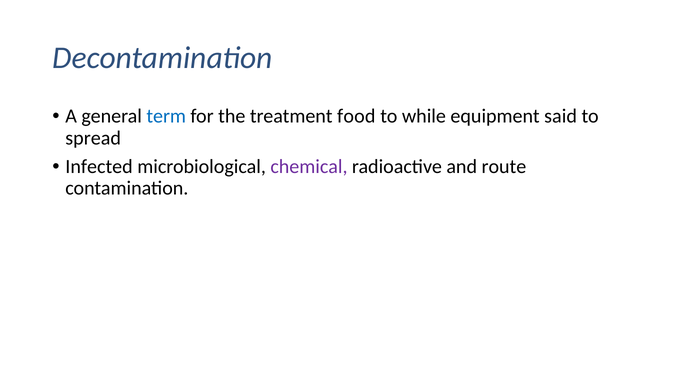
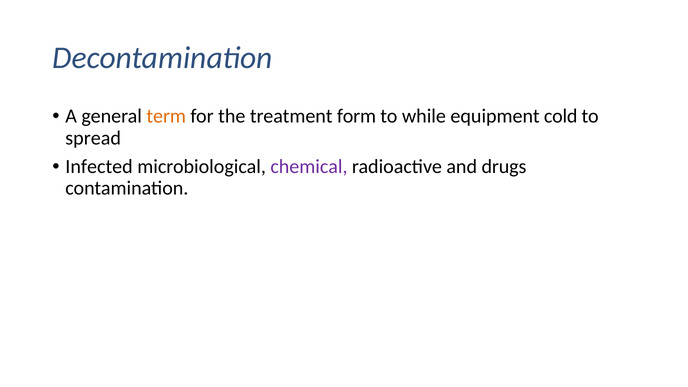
term colour: blue -> orange (166, 116)
food: food -> form (356, 116)
said: said -> cold (561, 116)
route: route -> drugs (504, 167)
